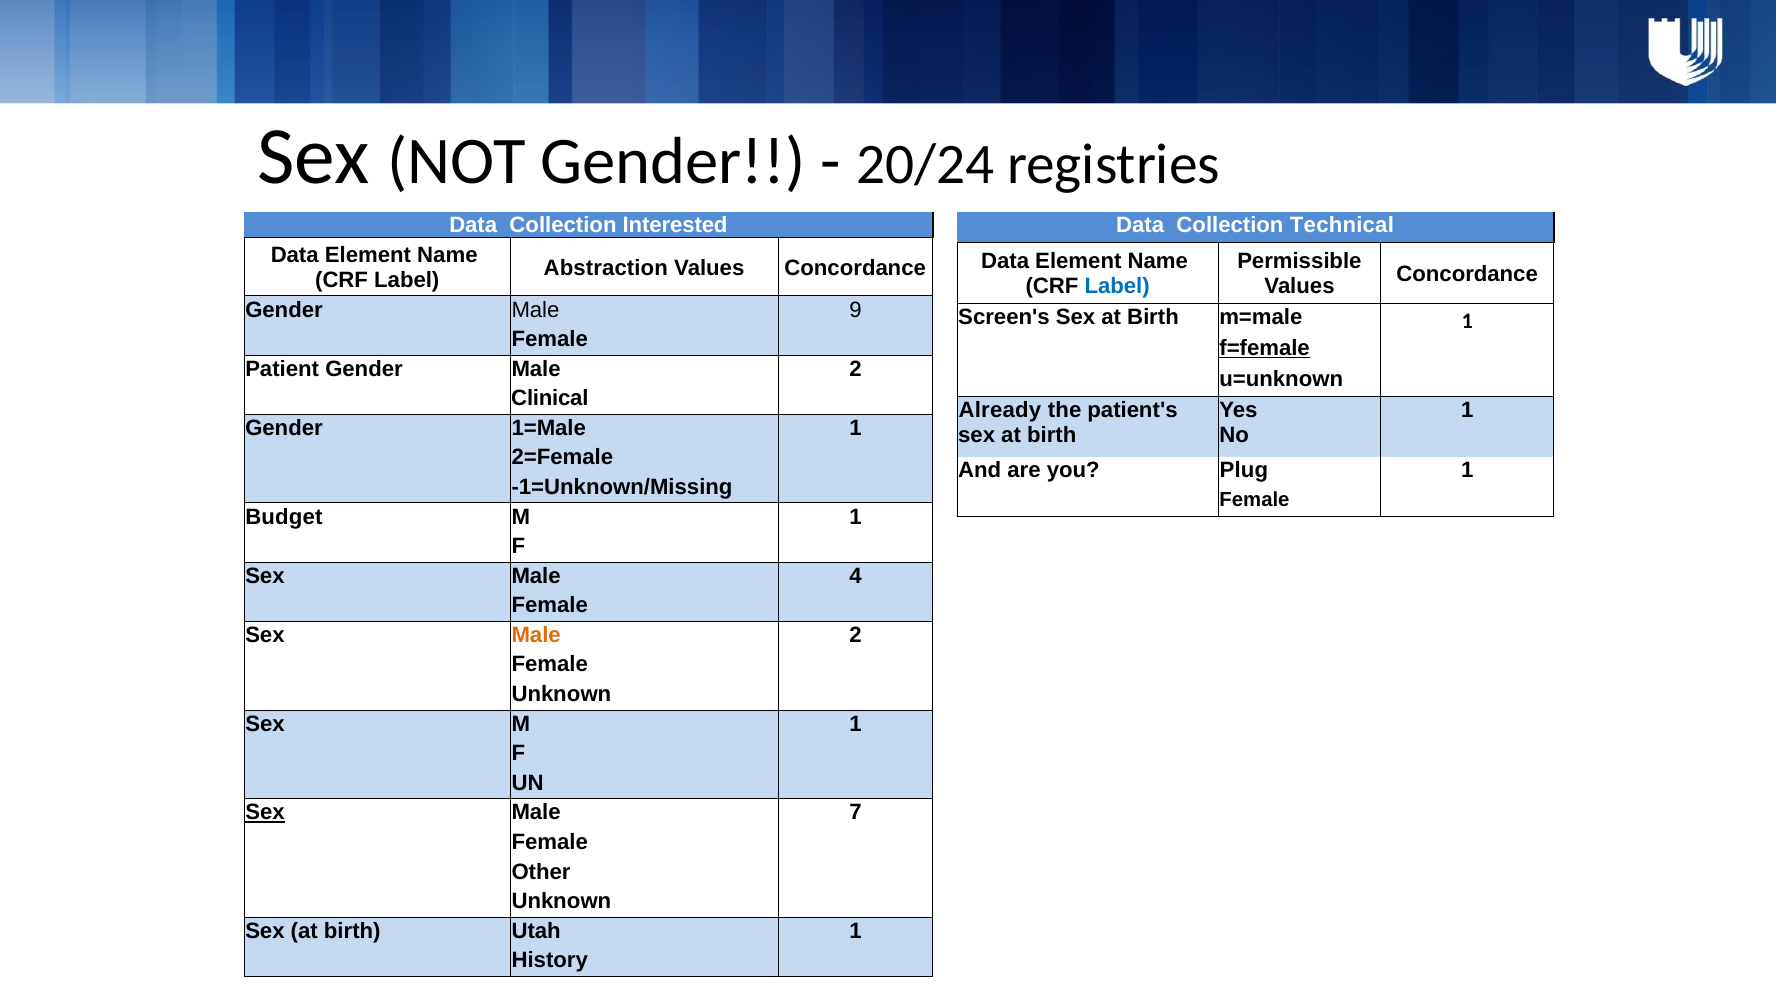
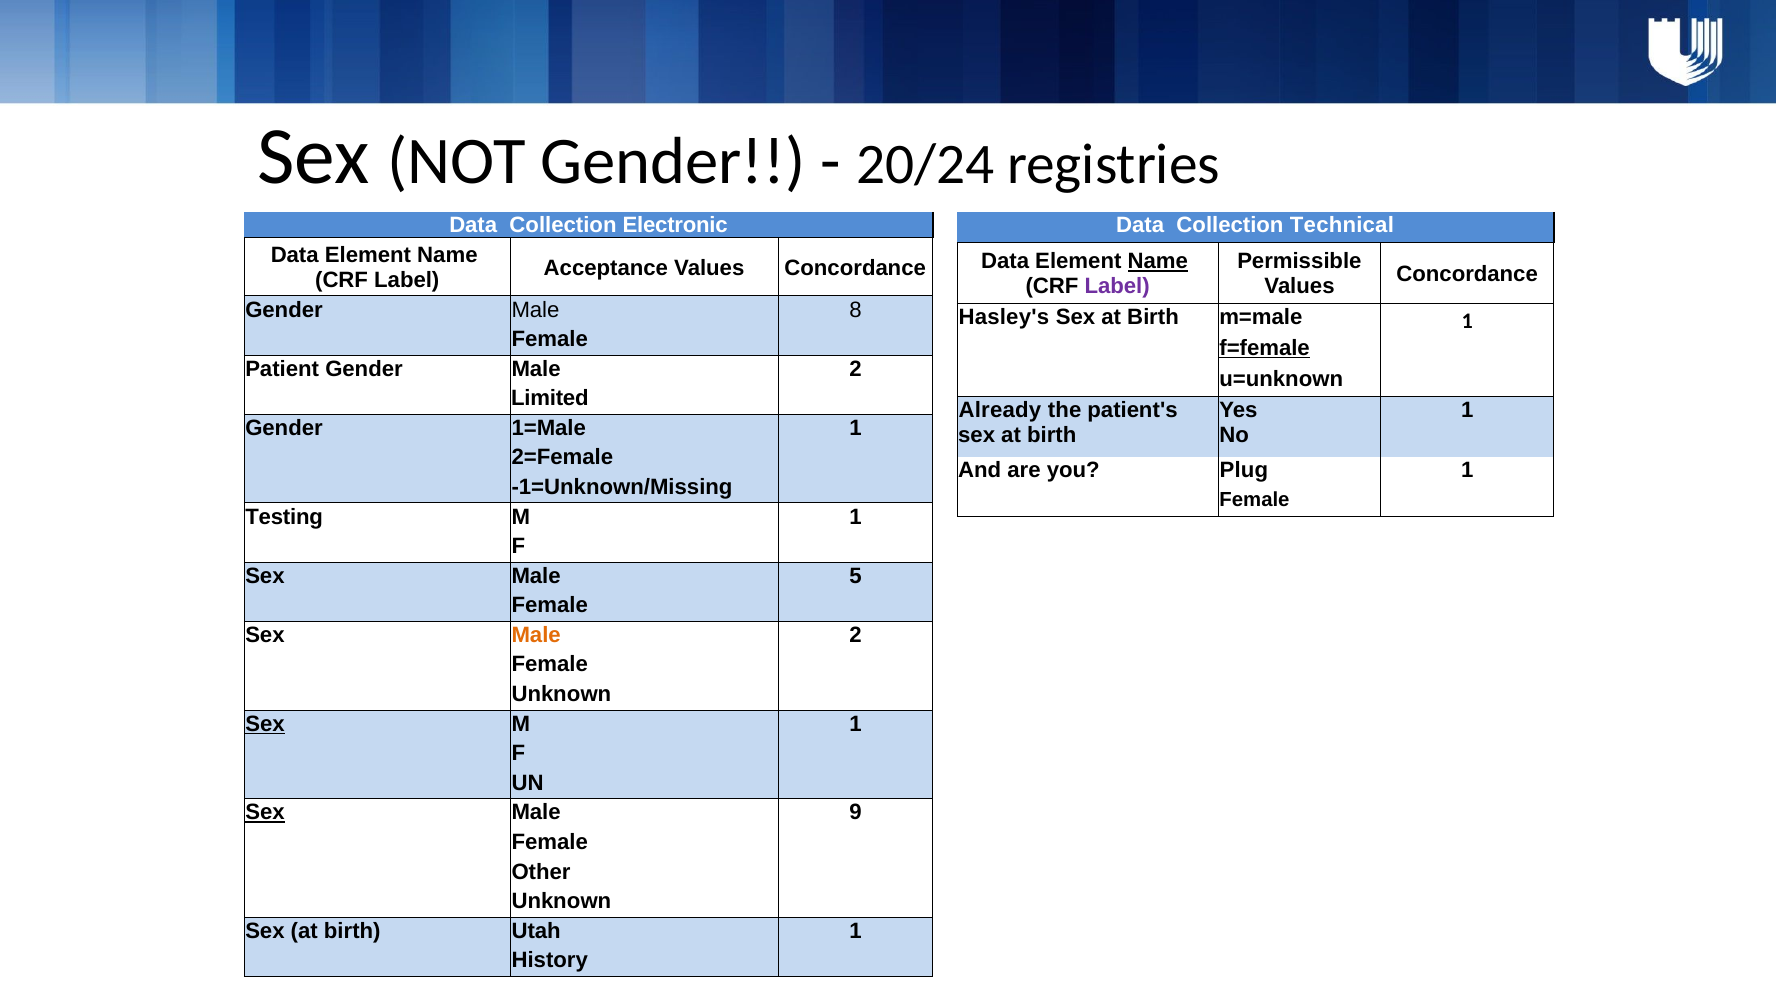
Interested: Interested -> Electronic (675, 226)
Name underline: none -> present (1158, 262)
Abstraction: Abstraction -> Acceptance (606, 268)
Label colour: blue -> purple (1117, 286)
9: 9 -> 8 (855, 310)
Screen's: Screen's -> Hasley's (1004, 317)
Clinical: Clinical -> Limited (550, 398)
Budget: Budget -> Testing (284, 517)
4: 4 -> 5 (855, 576)
Sex underline: none -> present (265, 724)
7: 7 -> 9 (855, 813)
